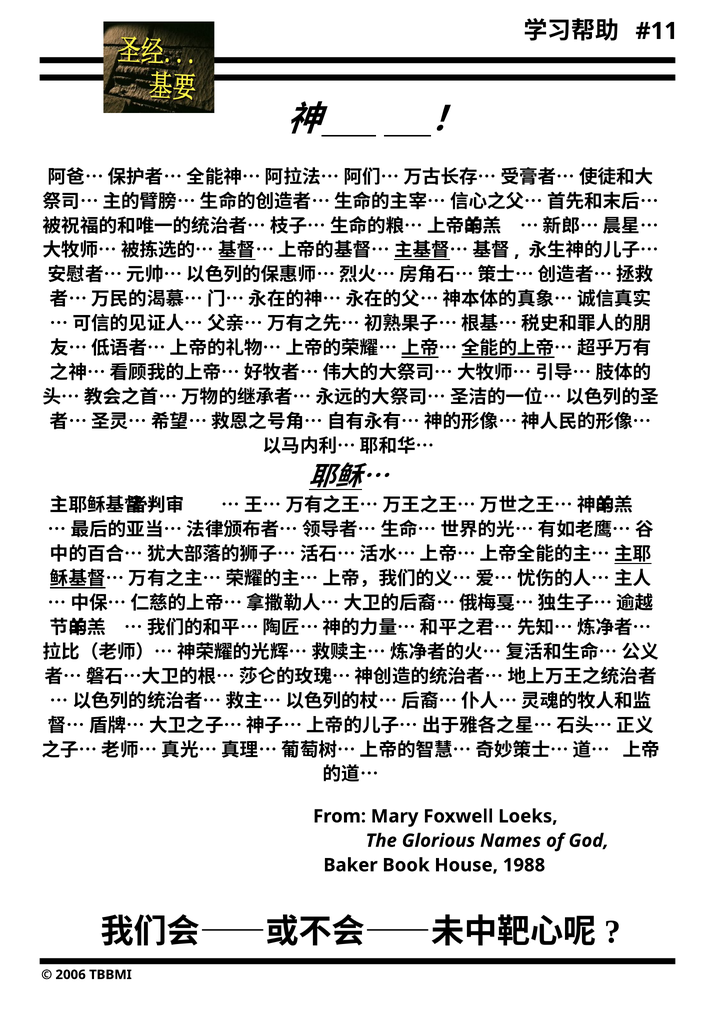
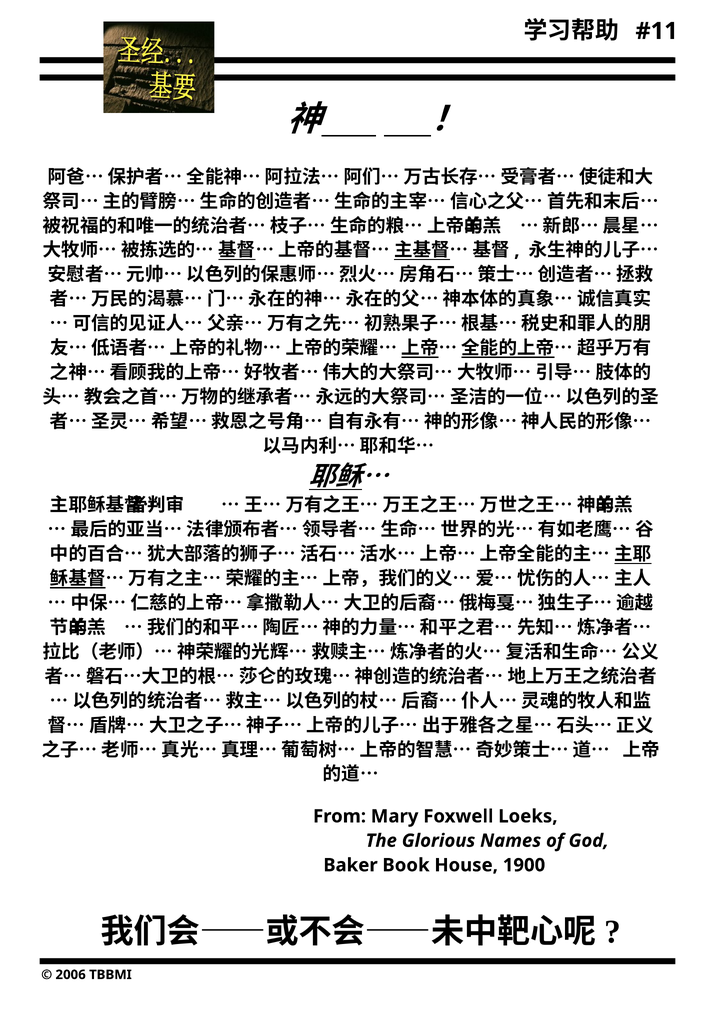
1988: 1988 -> 1900 (524, 866)
